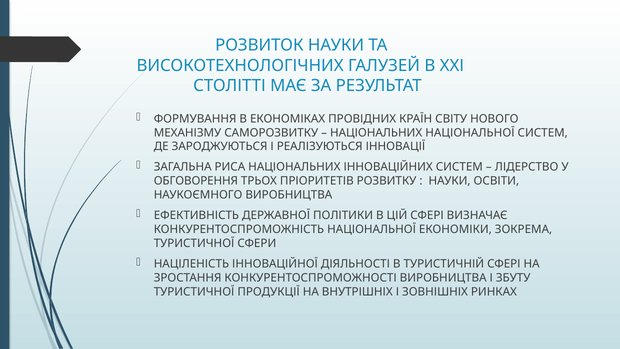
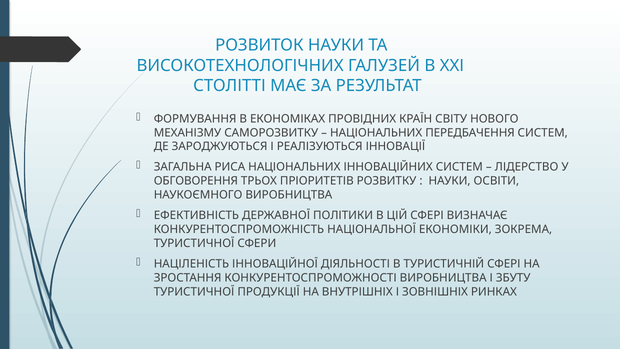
НАЦІОНАЛЬНИХ НАЦІОНАЛЬНОЇ: НАЦІОНАЛЬНОЇ -> ПЕРЕДБАЧЕННЯ (470, 133)
